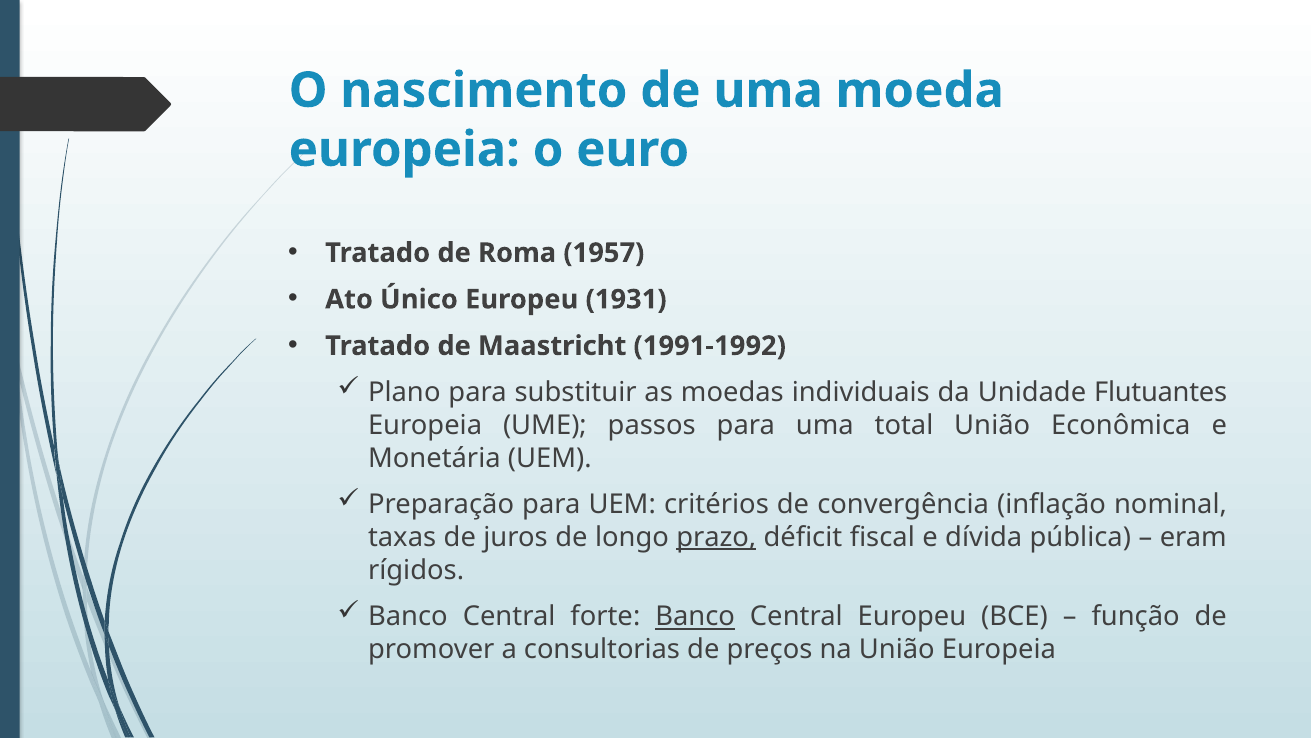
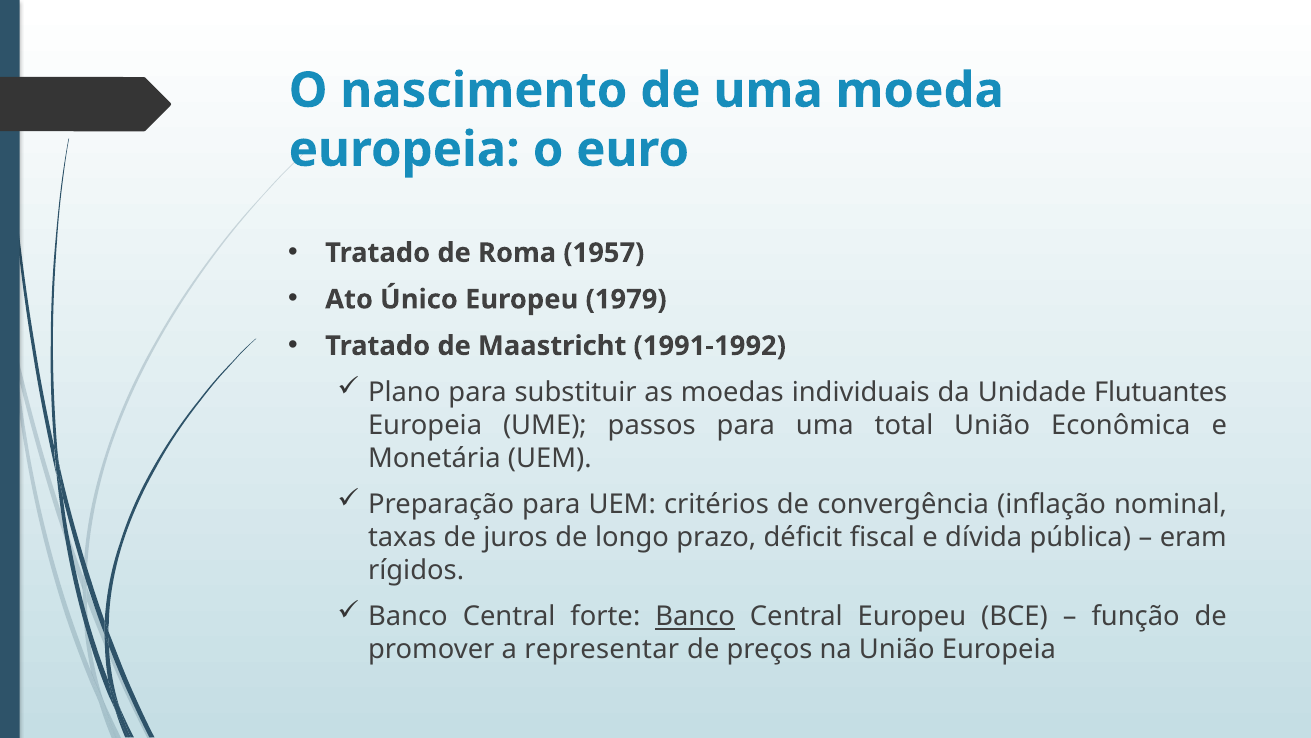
1931: 1931 -> 1979 (626, 299)
prazo underline: present -> none (716, 537)
consultorias: consultorias -> representar (602, 649)
